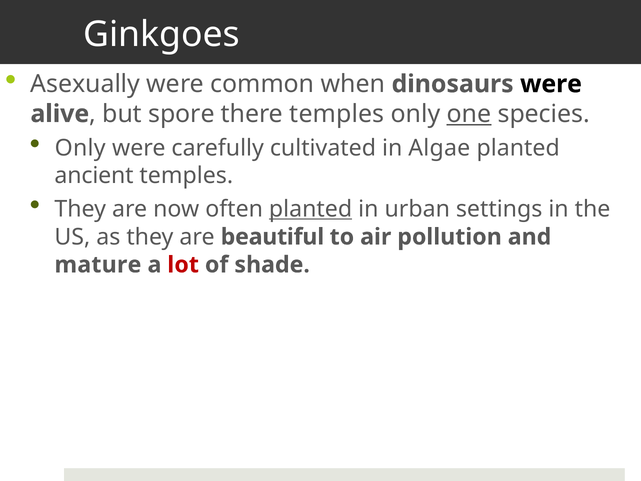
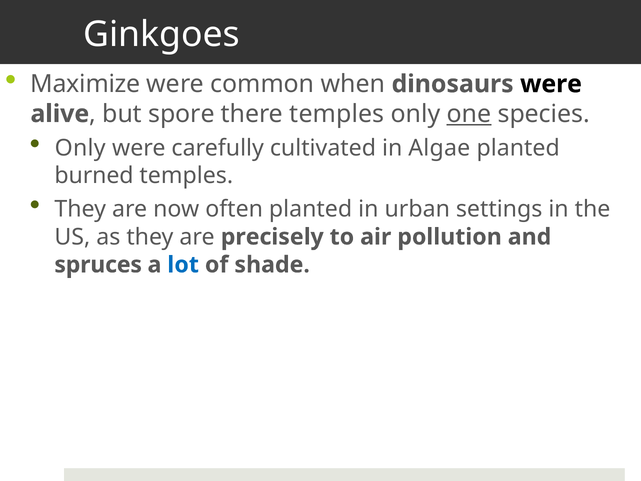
Asexually: Asexually -> Maximize (85, 84)
ancient: ancient -> burned (94, 176)
planted underline: present -> none (311, 209)
beautiful: beautiful -> precisely (272, 237)
mature: mature -> spruces (98, 265)
lot colour: red -> blue (183, 265)
